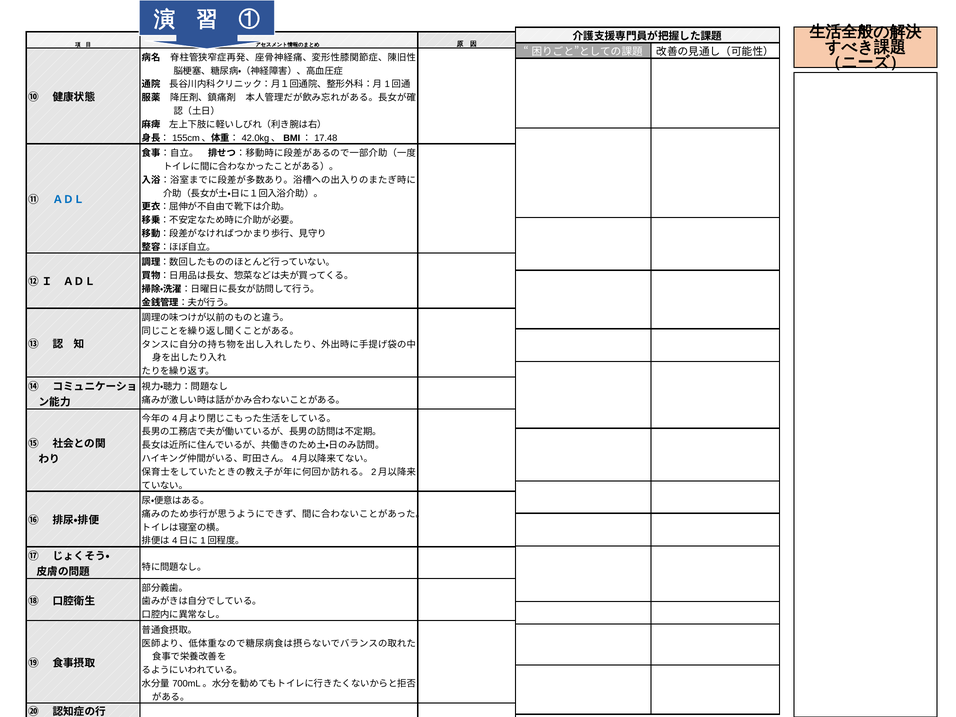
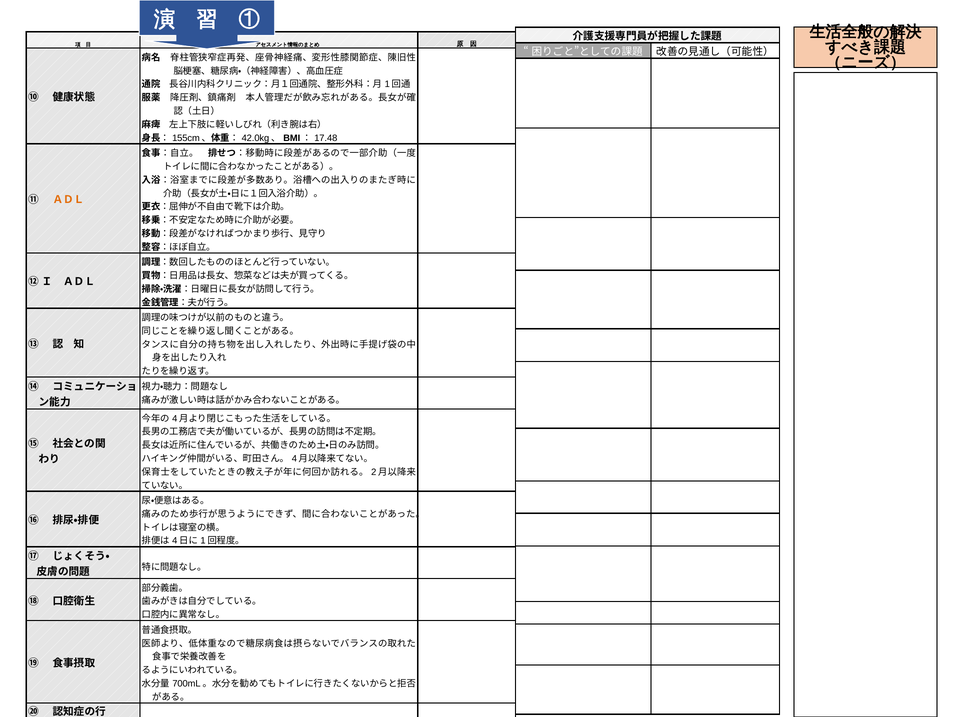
ＡＤＬ colour: blue -> orange (69, 200)
